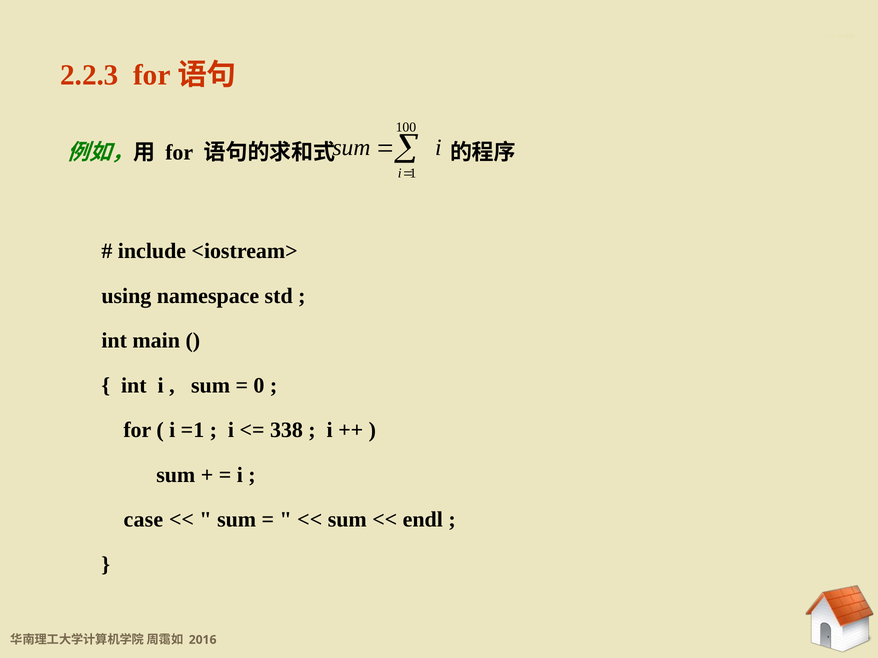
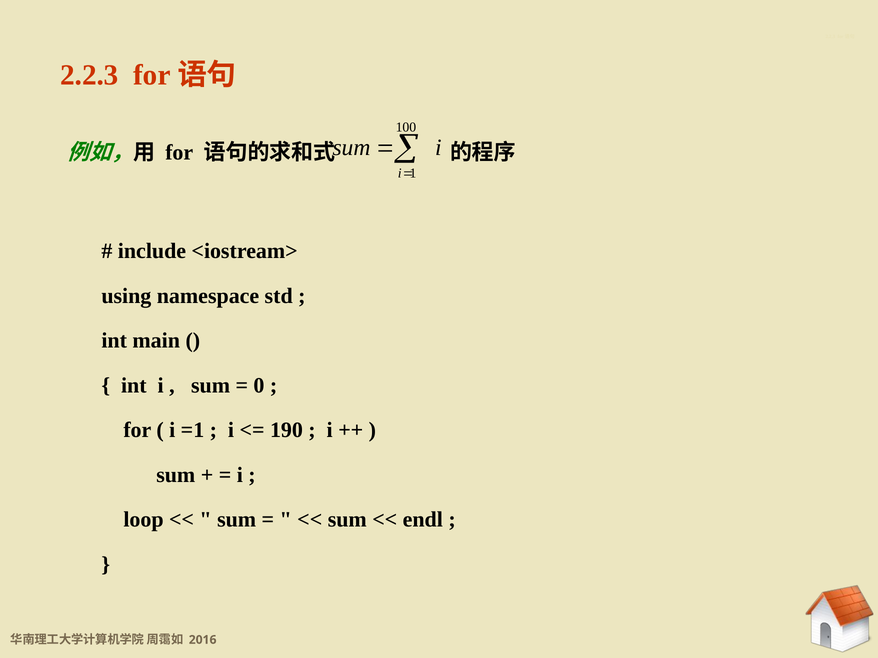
338: 338 -> 190 (286, 430)
case: case -> loop (144, 520)
